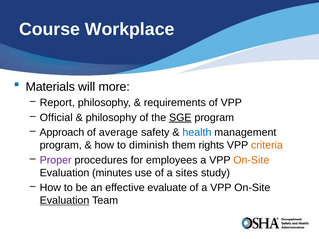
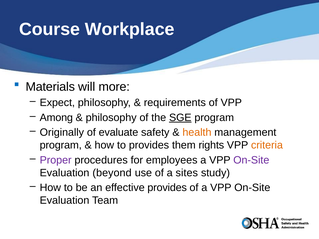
Report: Report -> Expect (57, 103)
Official: Official -> Among (56, 118)
Approach: Approach -> Originally (62, 133)
average: average -> evaluate (118, 133)
health colour: blue -> orange (197, 133)
to diminish: diminish -> provides (149, 145)
On-Site colour: orange -> purple (251, 160)
minutes: minutes -> beyond (112, 173)
effective evaluate: evaluate -> provides (167, 188)
Evaluation underline: present -> none (65, 201)
